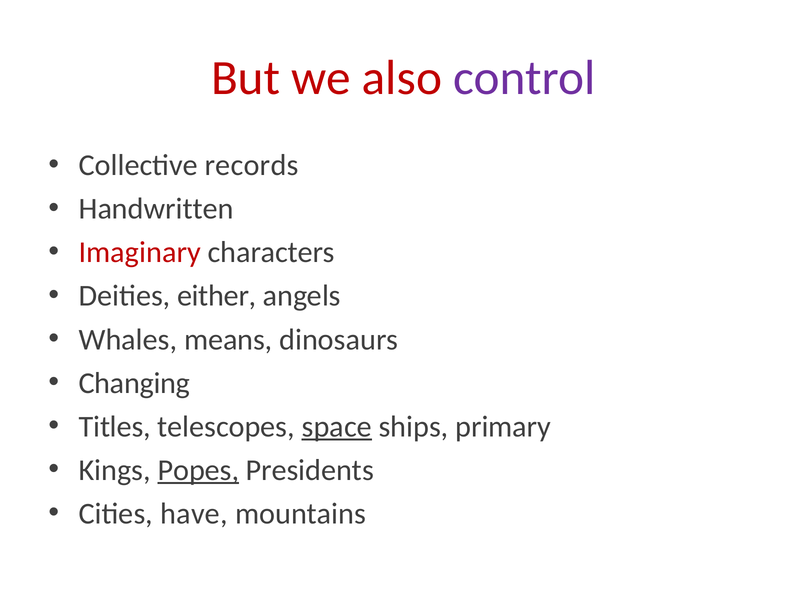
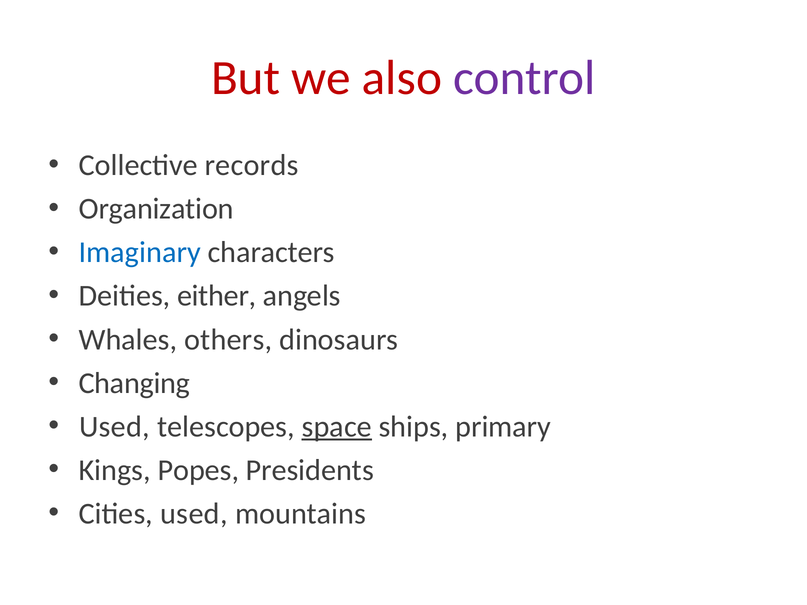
Handwritten: Handwritten -> Organization (156, 209)
Imaginary colour: red -> blue (140, 253)
means: means -> others (228, 340)
Titles: Titles -> Used (114, 427)
Popes underline: present -> none (198, 470)
Cities have: have -> used (194, 514)
